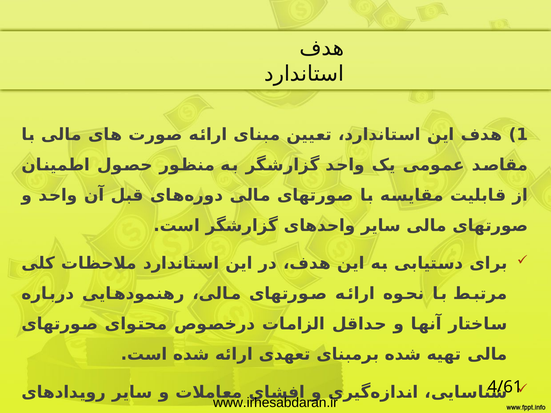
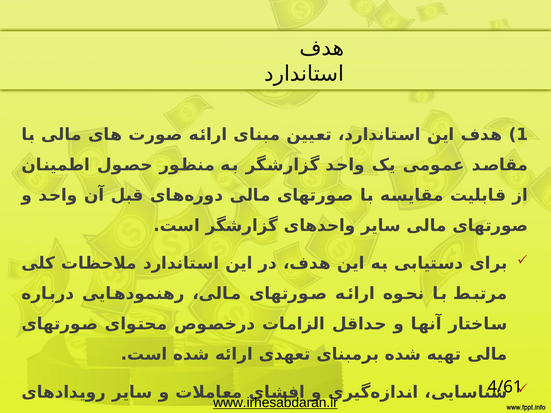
www.irhesabdaran.ir underline: none -> present (275, 403)
